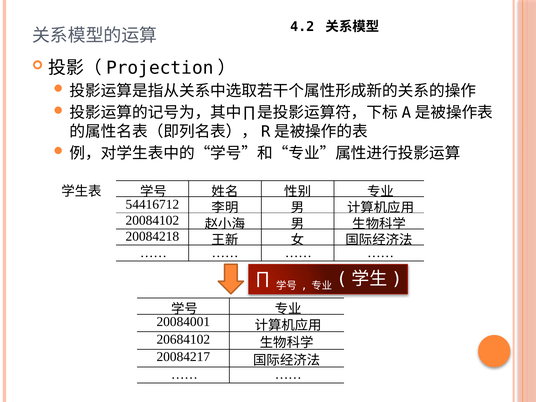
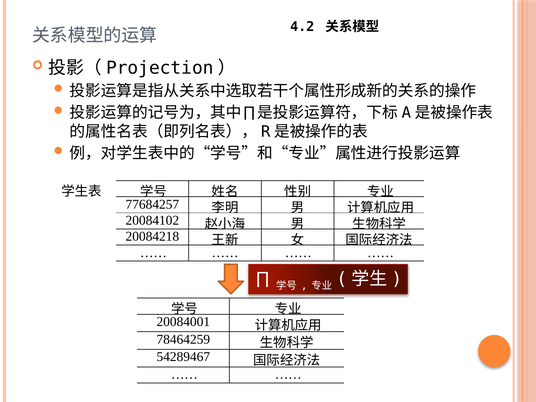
54416712: 54416712 -> 77684257 (152, 204)
20684102: 20684102 -> 78464259 (183, 339)
20084217: 20084217 -> 54289467 (183, 357)
